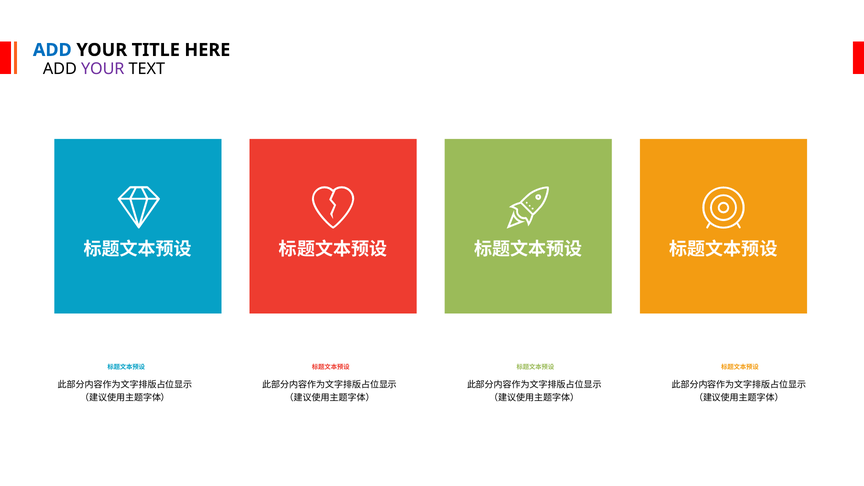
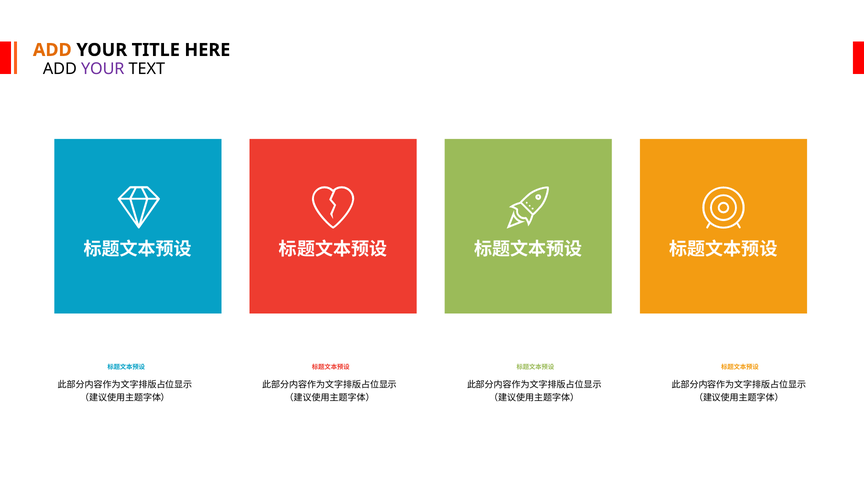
ADD colour: blue -> orange (52, 50)
